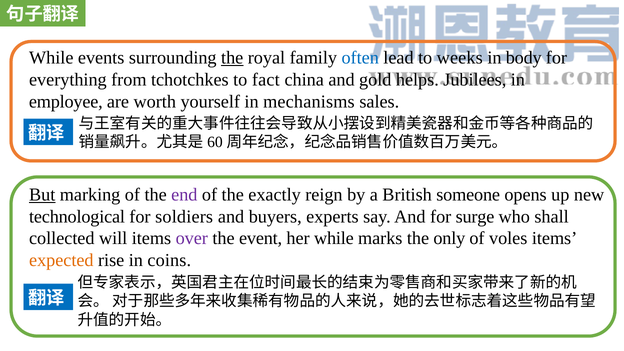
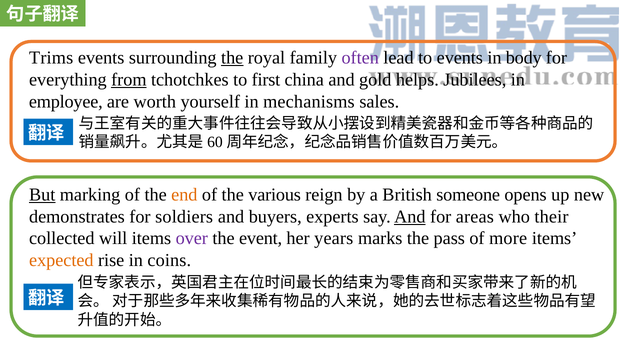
While: While -> Trims (51, 58)
often colour: blue -> purple (360, 58)
to weeks: weeks -> events (460, 58)
from underline: none -> present (129, 80)
fact: fact -> first (266, 80)
end colour: purple -> orange (184, 195)
exactly: exactly -> various (275, 195)
technological: technological -> demonstrates (77, 217)
And underline: none -> present (410, 217)
surge: surge -> areas (475, 217)
shall: shall -> their (551, 217)
her while: while -> years (334, 238)
only: only -> pass (449, 238)
voles: voles -> more (508, 238)
